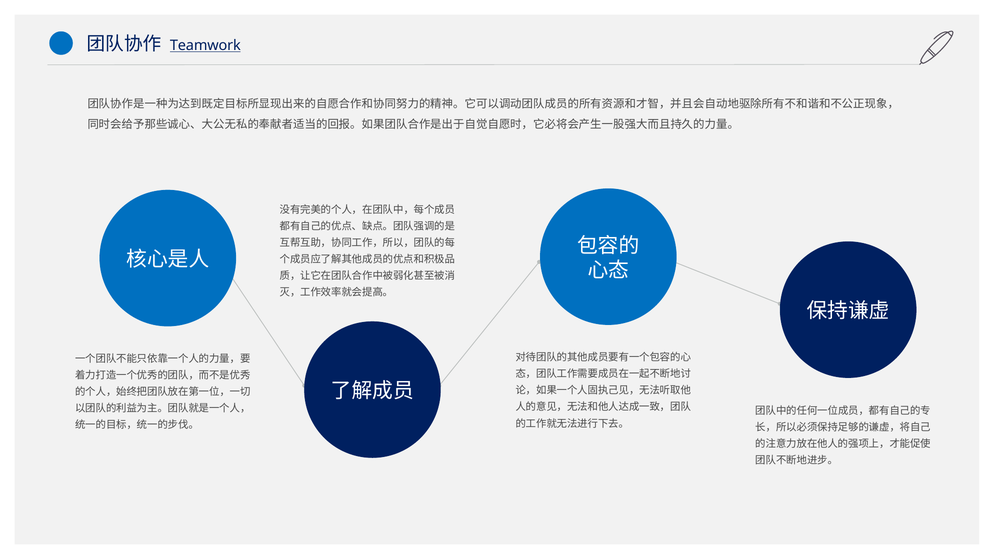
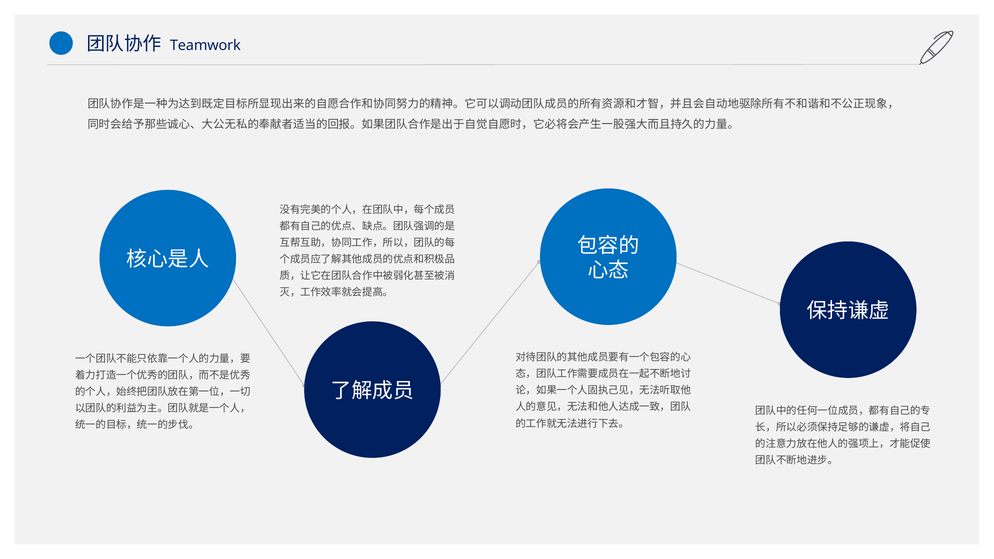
Teamwork underline: present -> none (205, 46)
